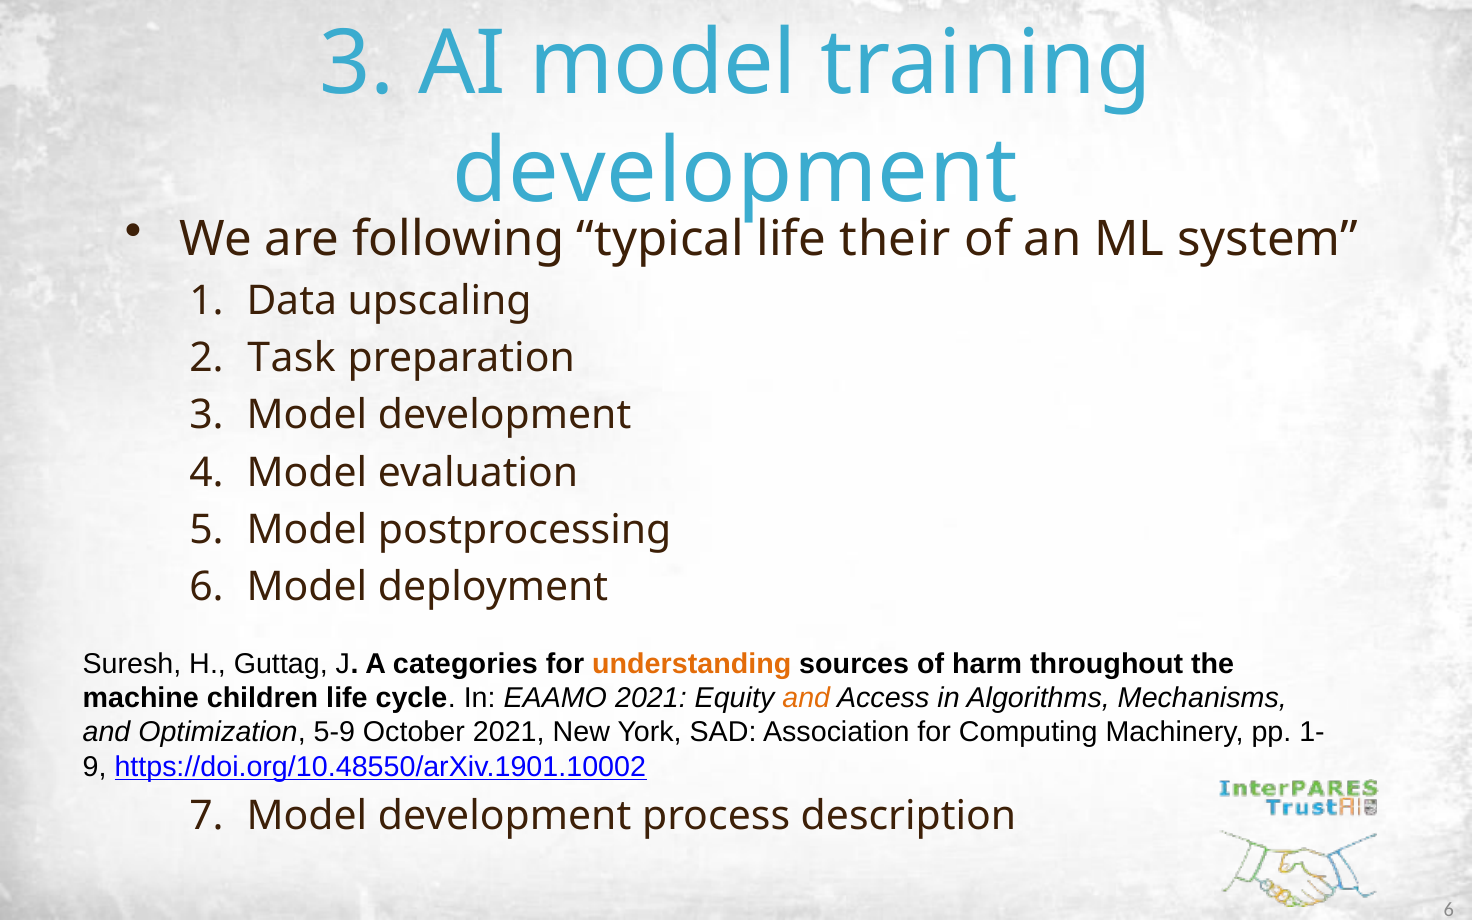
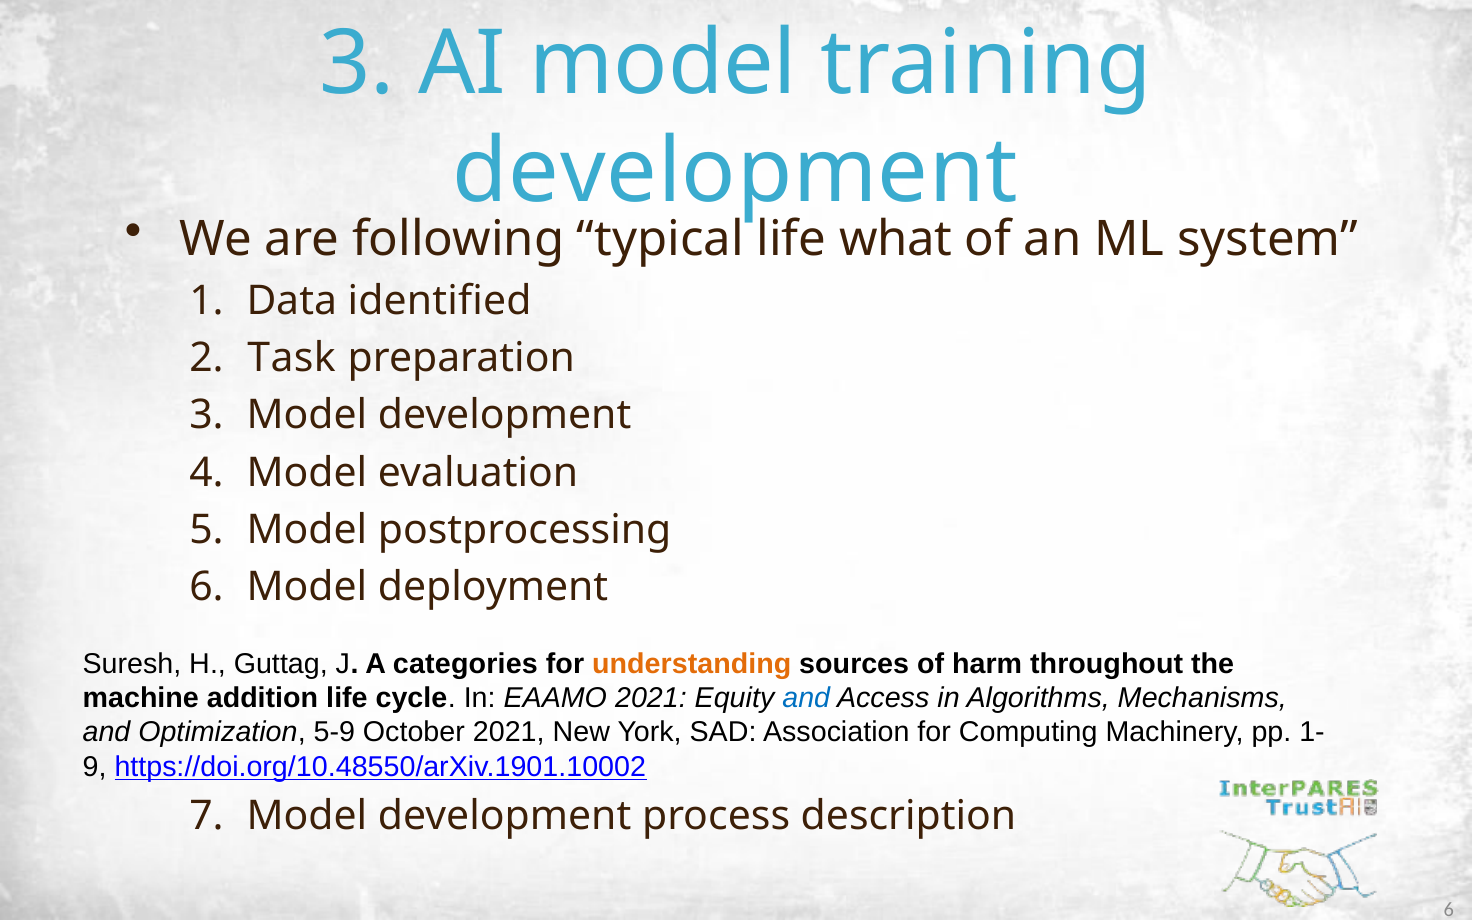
their: their -> what (896, 239)
upscaling: upscaling -> identified (440, 301)
children: children -> addition (262, 698)
and colour: orange -> blue (806, 698)
